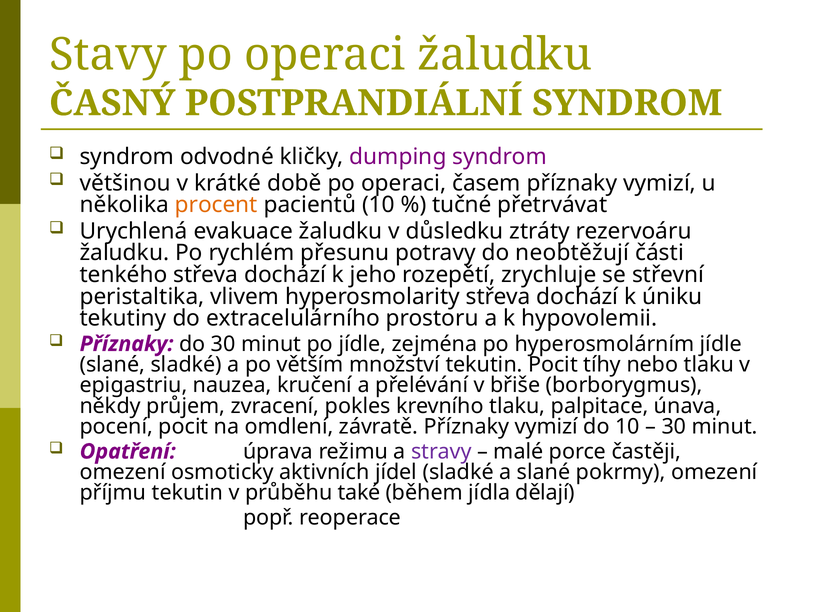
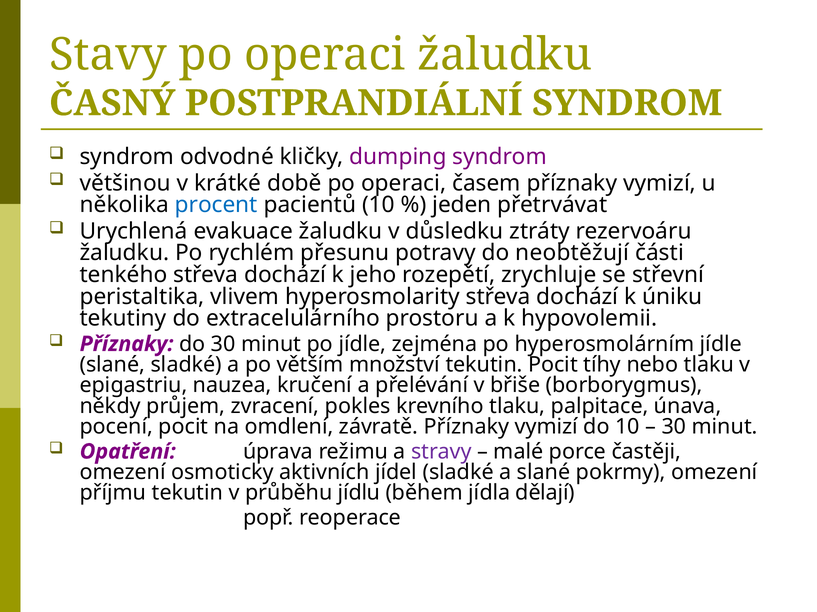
procent colour: orange -> blue (216, 205)
tučné: tučné -> jeden (462, 205)
také: také -> jídlu (359, 493)
